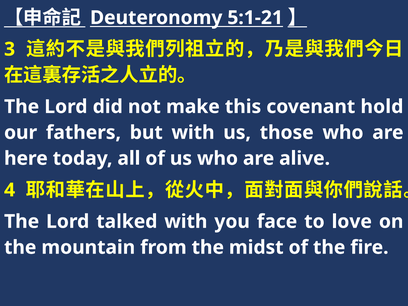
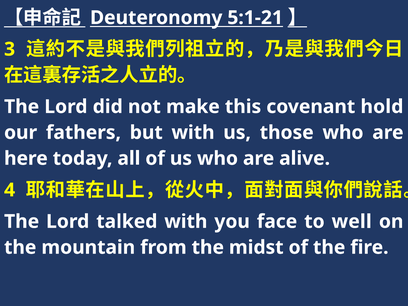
love: love -> well (352, 222)
